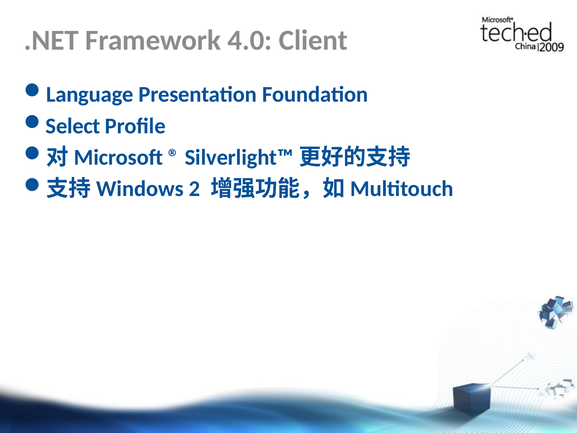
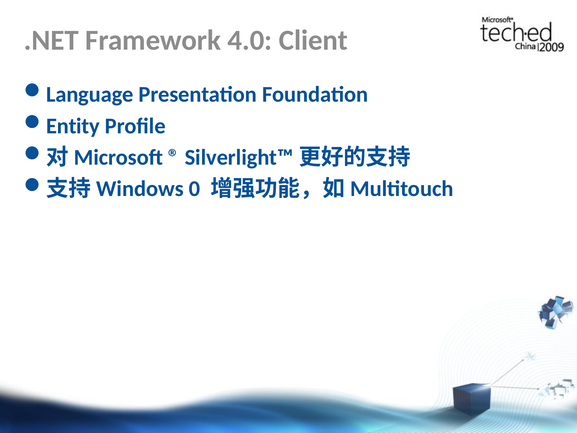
Select: Select -> Entity (73, 126)
2: 2 -> 0 (194, 189)
